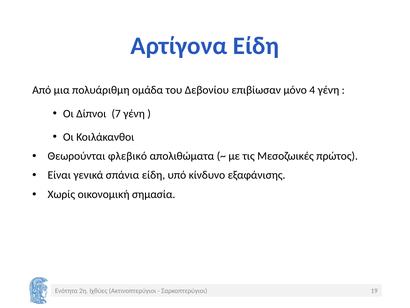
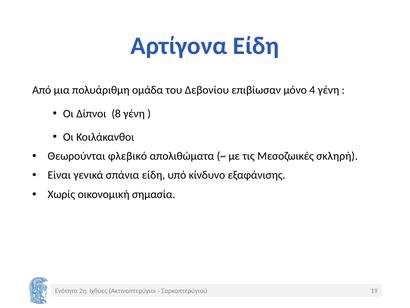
7: 7 -> 8 (116, 114)
πρώτος: πρώτος -> σκληρή (337, 156)
